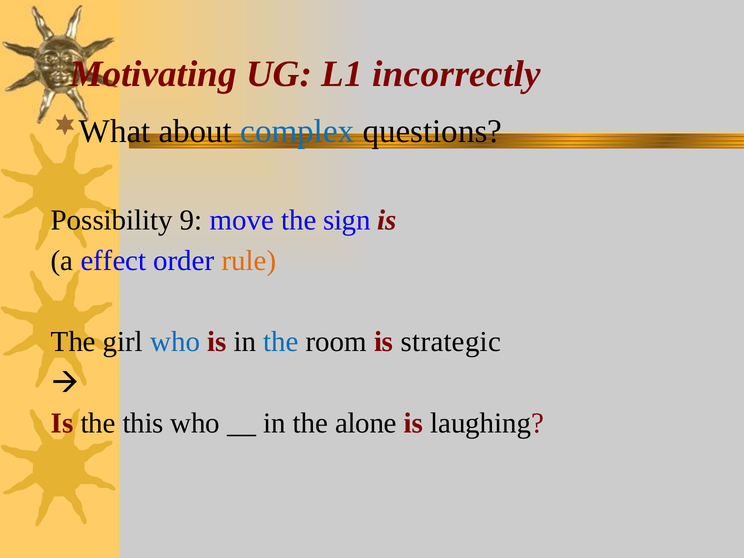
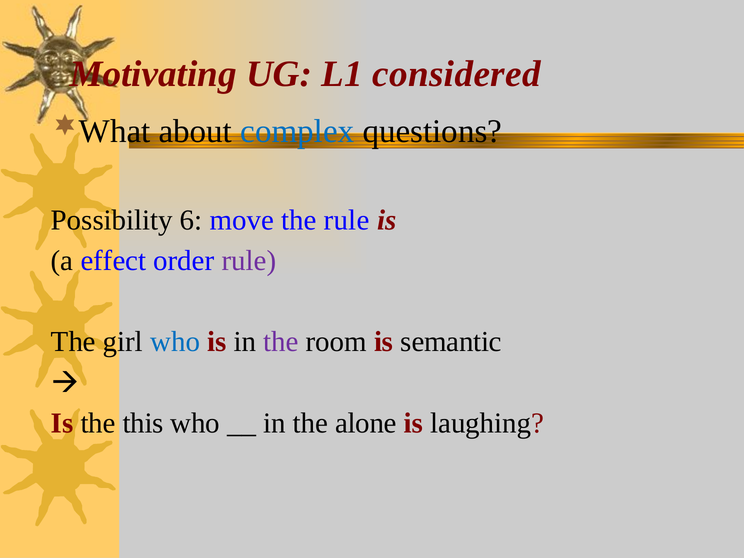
incorrectly: incorrectly -> considered (456, 74)
9: 9 -> 6 (191, 220)
the sign: sign -> rule (347, 220)
rule colour: orange -> purple (249, 261)
the colour: blue -> purple (281, 342)
strategic: strategic -> semantic (451, 342)
